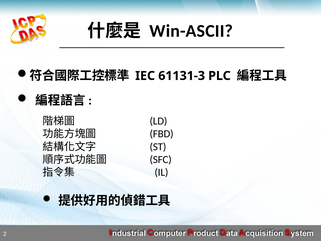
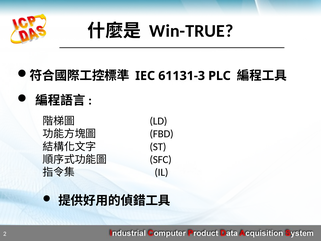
Win-ASCII: Win-ASCII -> Win-TRUE (191, 31)
